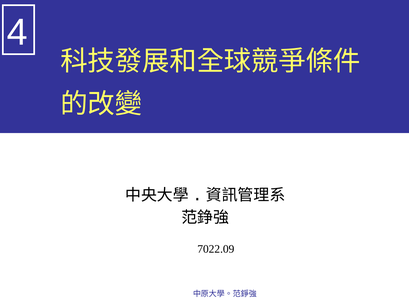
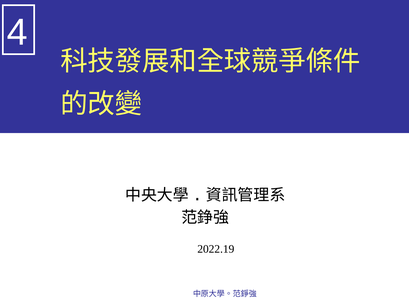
7022.09: 7022.09 -> 2022.19 (216, 249)
